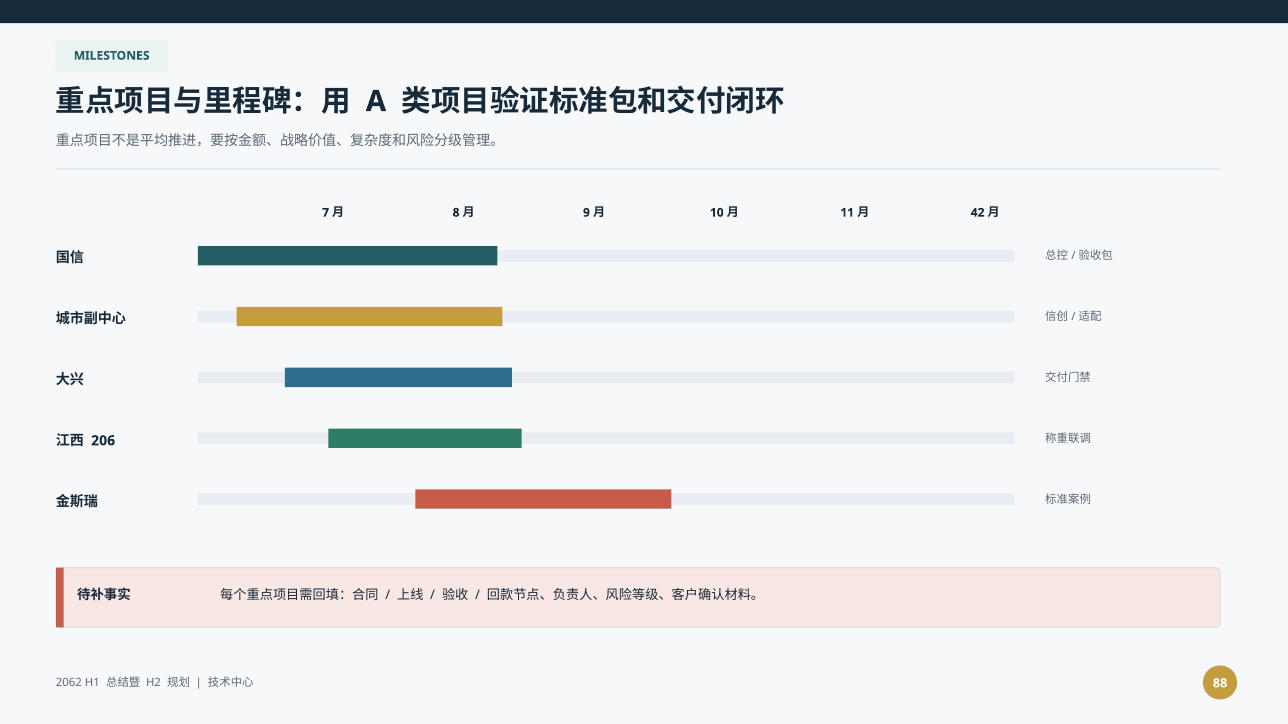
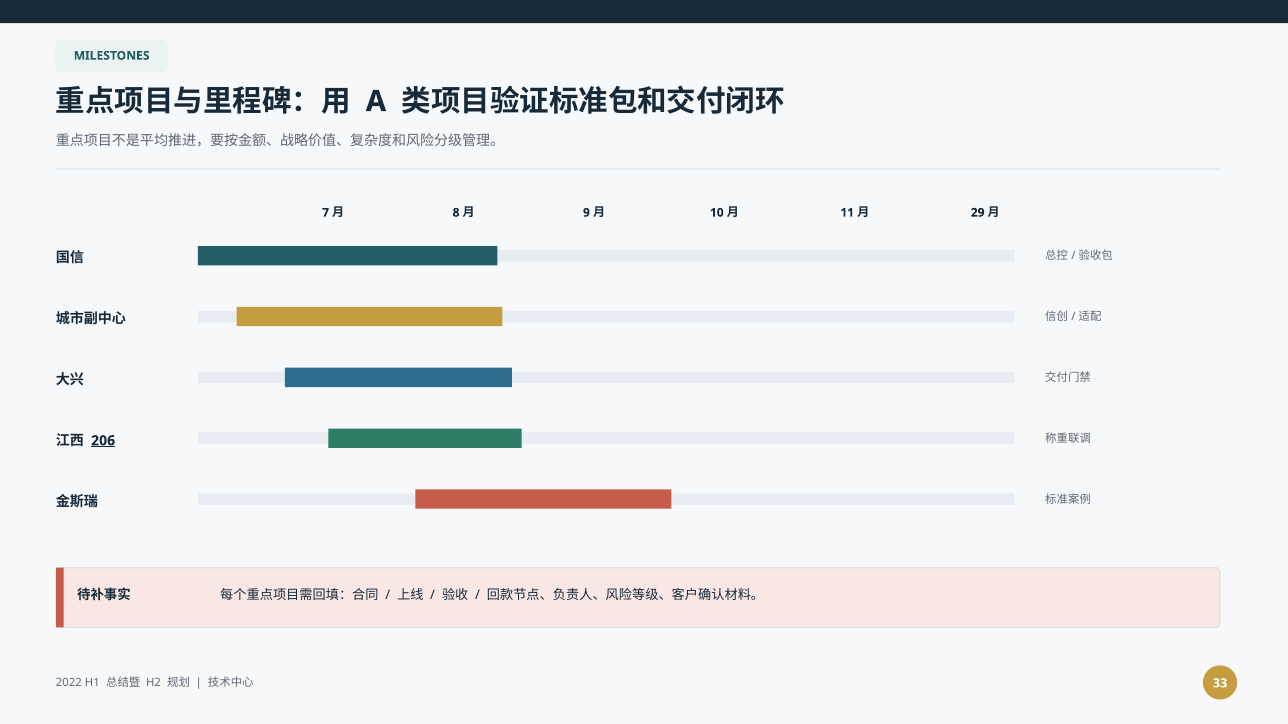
42: 42 -> 29 (978, 213)
206 underline: none -> present (103, 441)
2062: 2062 -> 2022 (69, 683)
88: 88 -> 33 (1220, 684)
